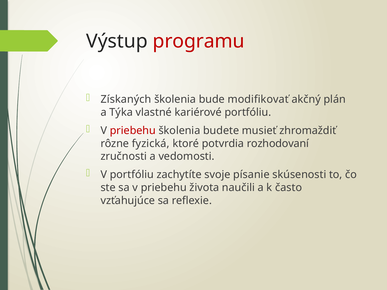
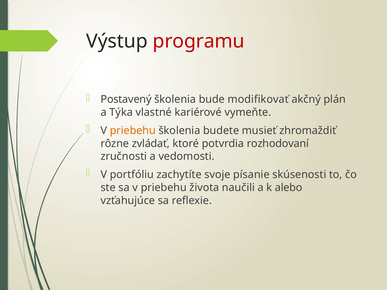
Získaných: Získaných -> Postavený (126, 99)
kariérové portfóliu: portfóliu -> vymeňte (248, 112)
priebehu colour: red -> orange (133, 131)
fyzická: fyzická -> zvládať (151, 144)
často: často -> alebo (289, 188)
